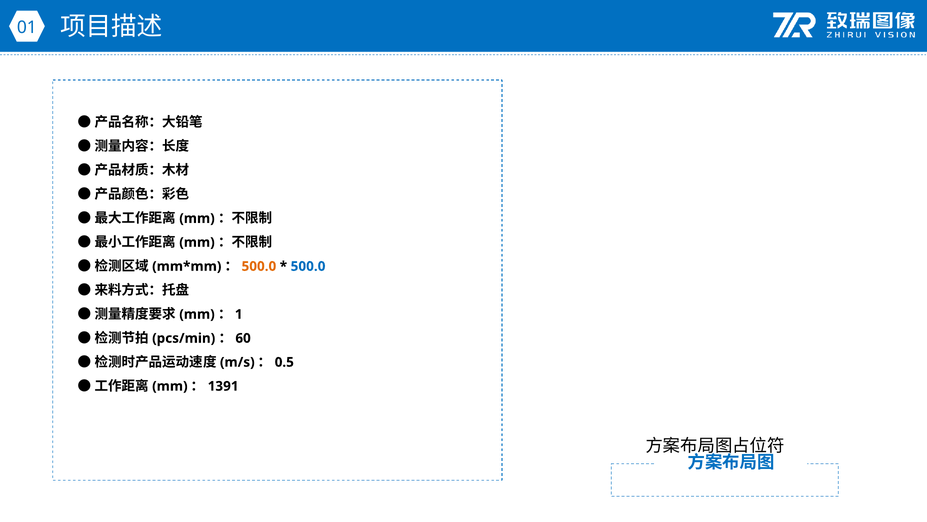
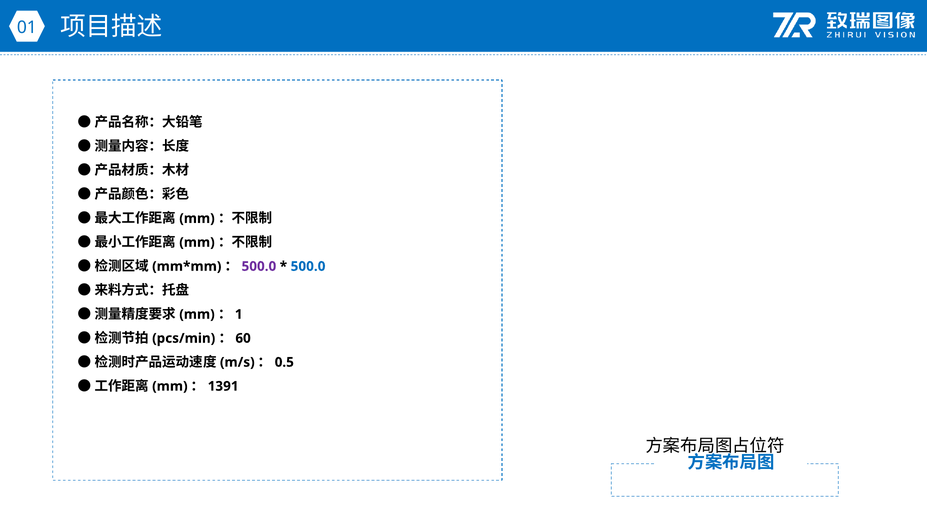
500.0 colour: orange -> purple (259, 266)
